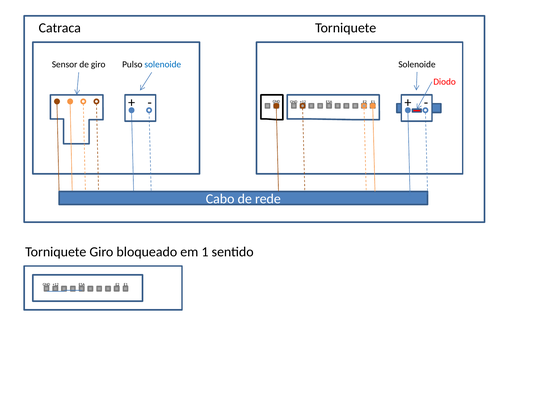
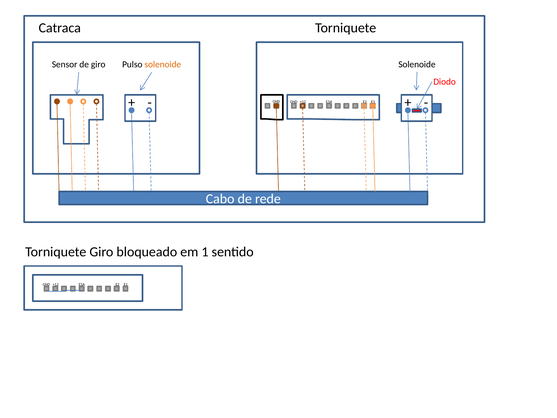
solenoide colour: blue -> orange (163, 64)
